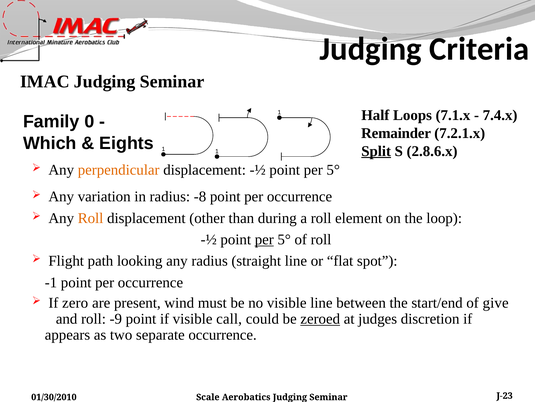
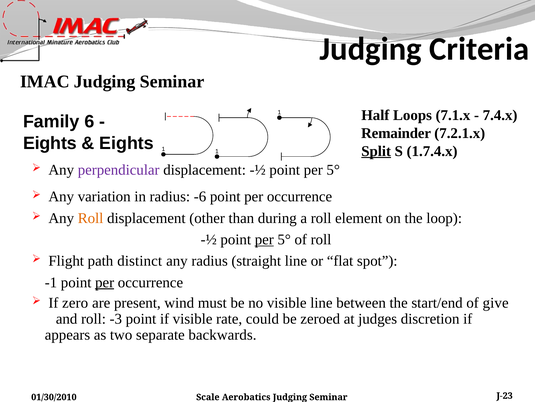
0: 0 -> 6 (89, 121)
Which: Which -> Eights (50, 143)
2.8.6.x: 2.8.6.x -> 1.7.4.x (432, 151)
perpendicular colour: orange -> purple (119, 170)
-8: -8 -> -6 (200, 196)
looking: looking -> distinct (140, 261)
per underline: none -> present (105, 282)
-9: -9 -> -3 (116, 318)
call: call -> rate (229, 318)
zeroed underline: present -> none (320, 318)
separate occurrence: occurrence -> backwards (222, 334)
